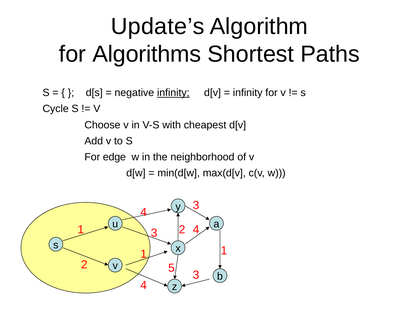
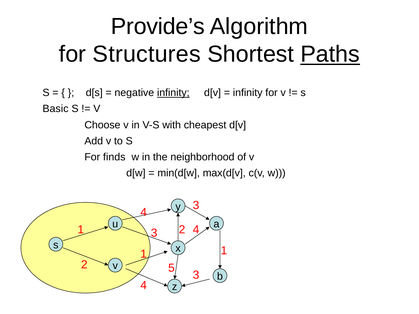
Update’s: Update’s -> Provide’s (158, 26)
Algorithms: Algorithms -> Structures (147, 54)
Paths underline: none -> present (330, 54)
Cycle: Cycle -> Basic (56, 109)
edge: edge -> finds (114, 157)
